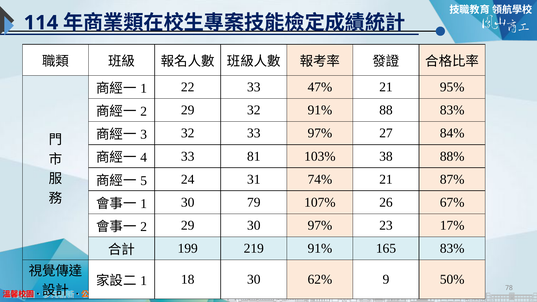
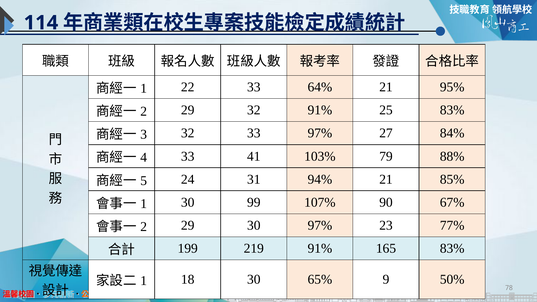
47%: 47% -> 64% (320, 87)
88: 88 -> 25 (386, 110)
81: 81 -> 41 (254, 156)
38: 38 -> 79 (386, 156)
74%: 74% -> 94% (320, 179)
87%: 87% -> 85% (452, 179)
79: 79 -> 99 (254, 202)
26: 26 -> 90 (386, 202)
17%: 17% -> 77% (452, 225)
62%: 62% -> 65% (320, 279)
